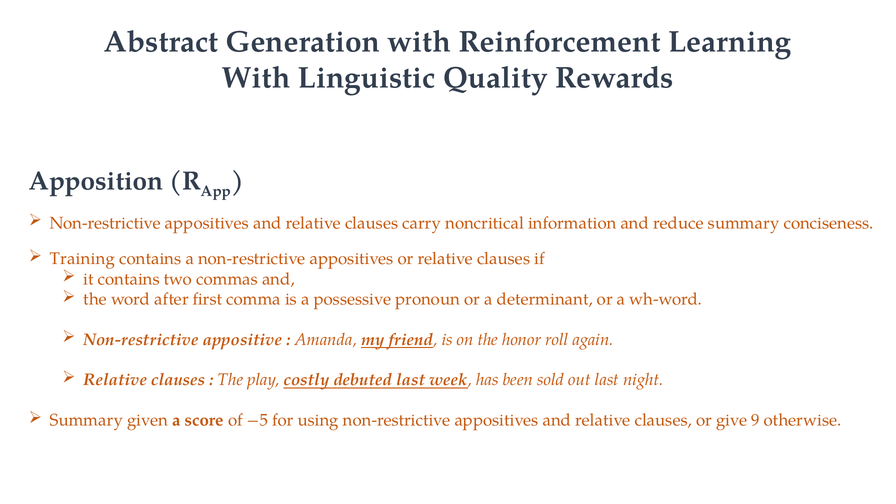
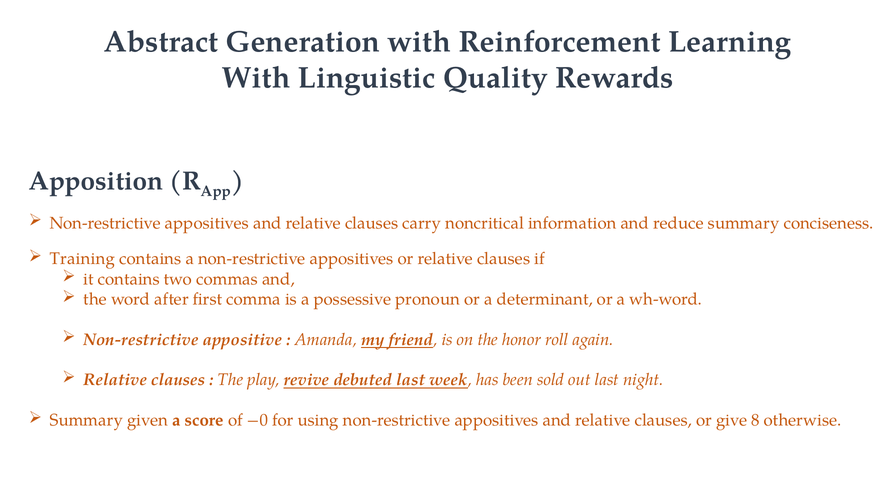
costly: costly -> revive (307, 380)
−5: −5 -> −0 (258, 420)
9: 9 -> 8 (755, 420)
